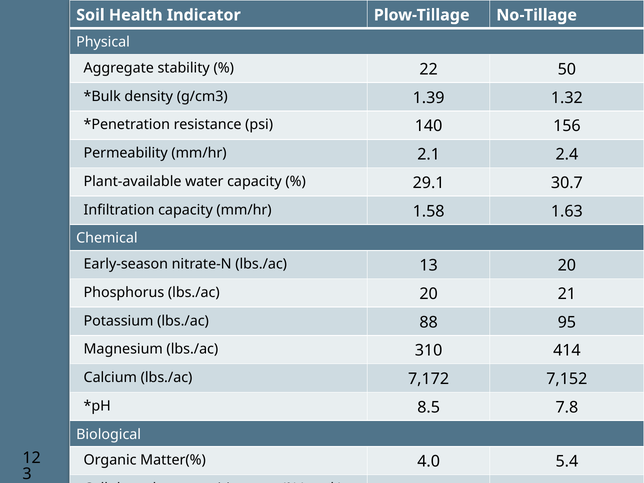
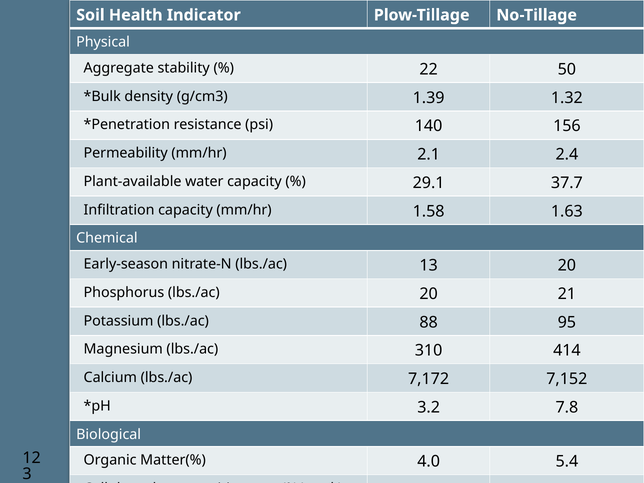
30.7: 30.7 -> 37.7 (567, 183)
8.5: 8.5 -> 3.2 (429, 407)
